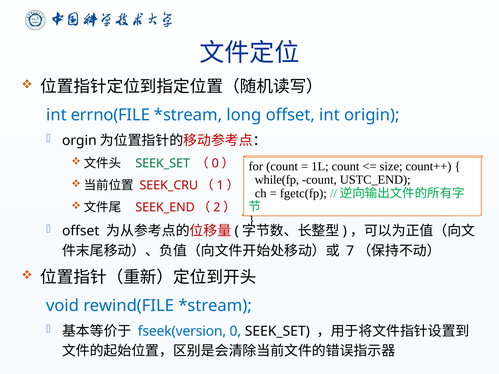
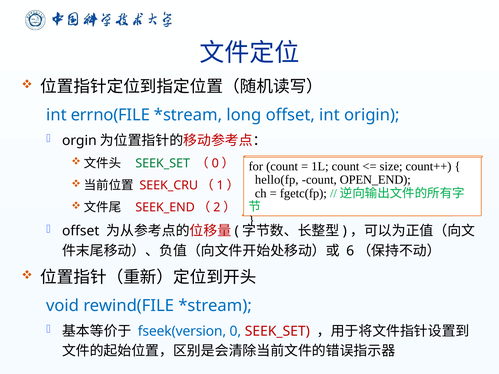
while(fp: while(fp -> hello(fp (277, 180)
USTC_END: USTC_END -> OPEN_END (375, 180)
7: 7 -> 6 (350, 251)
SEEK_SET colour: black -> red (277, 331)
